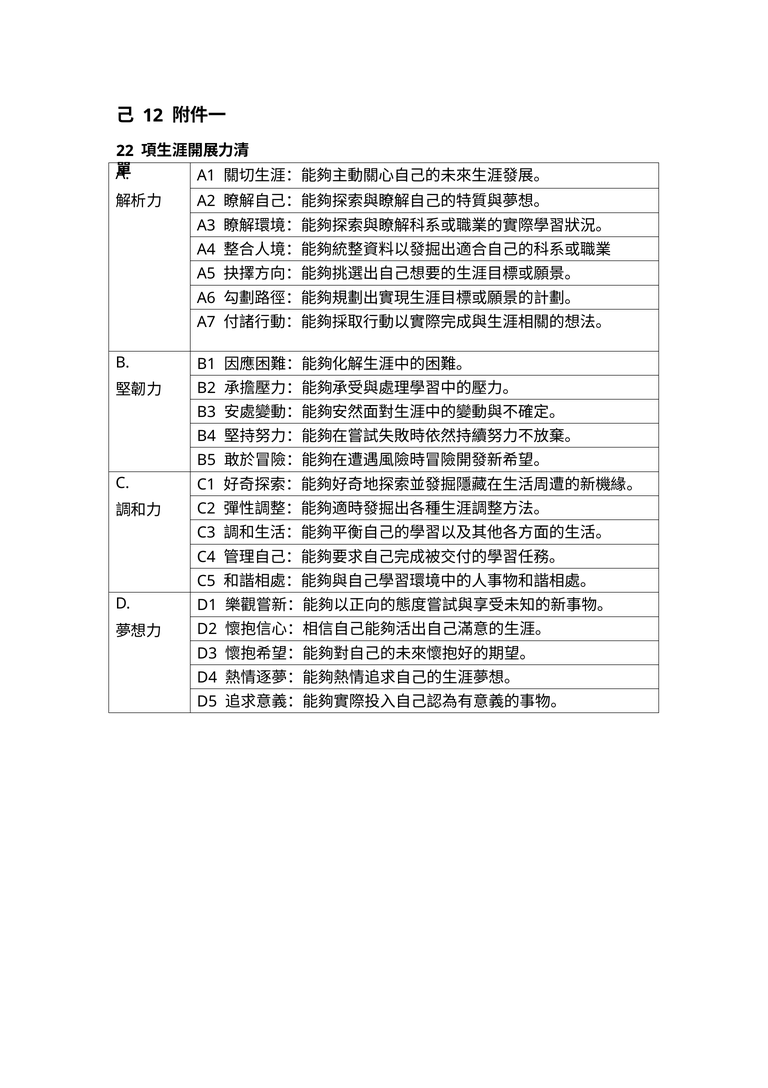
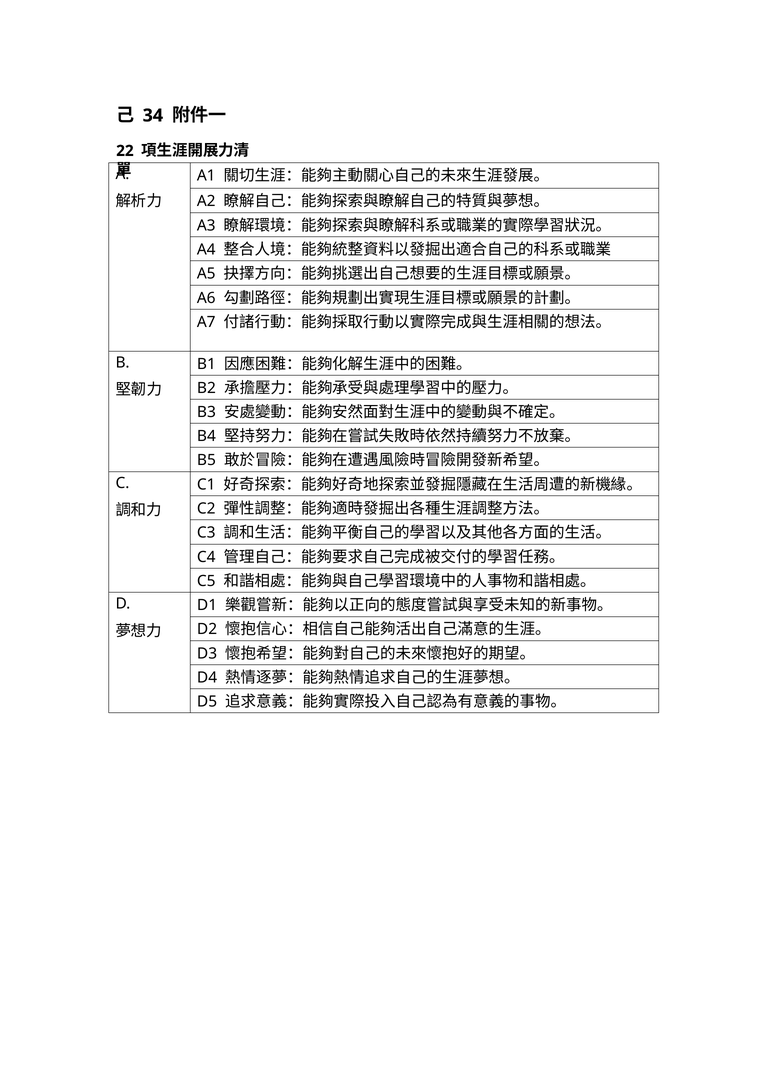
12: 12 -> 34 (153, 115)
